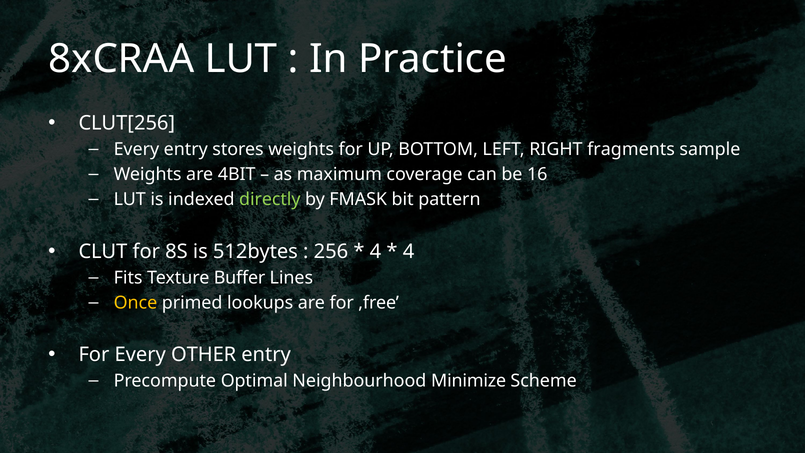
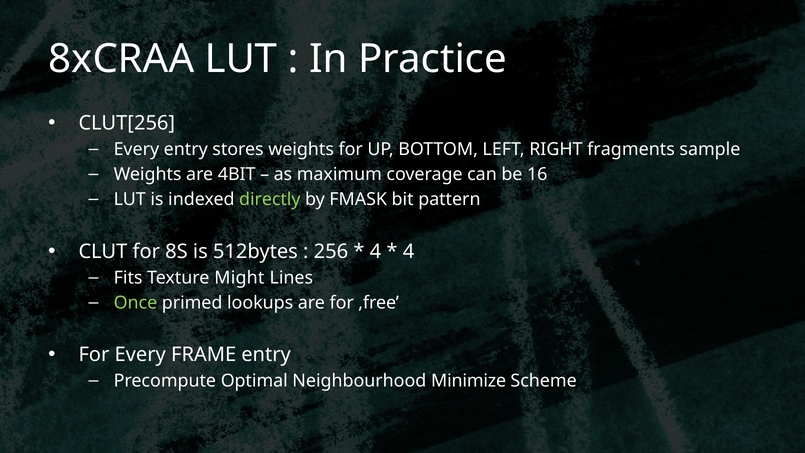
Buffer: Buffer -> Might (239, 278)
Once colour: yellow -> light green (135, 303)
OTHER: OTHER -> FRAME (204, 355)
